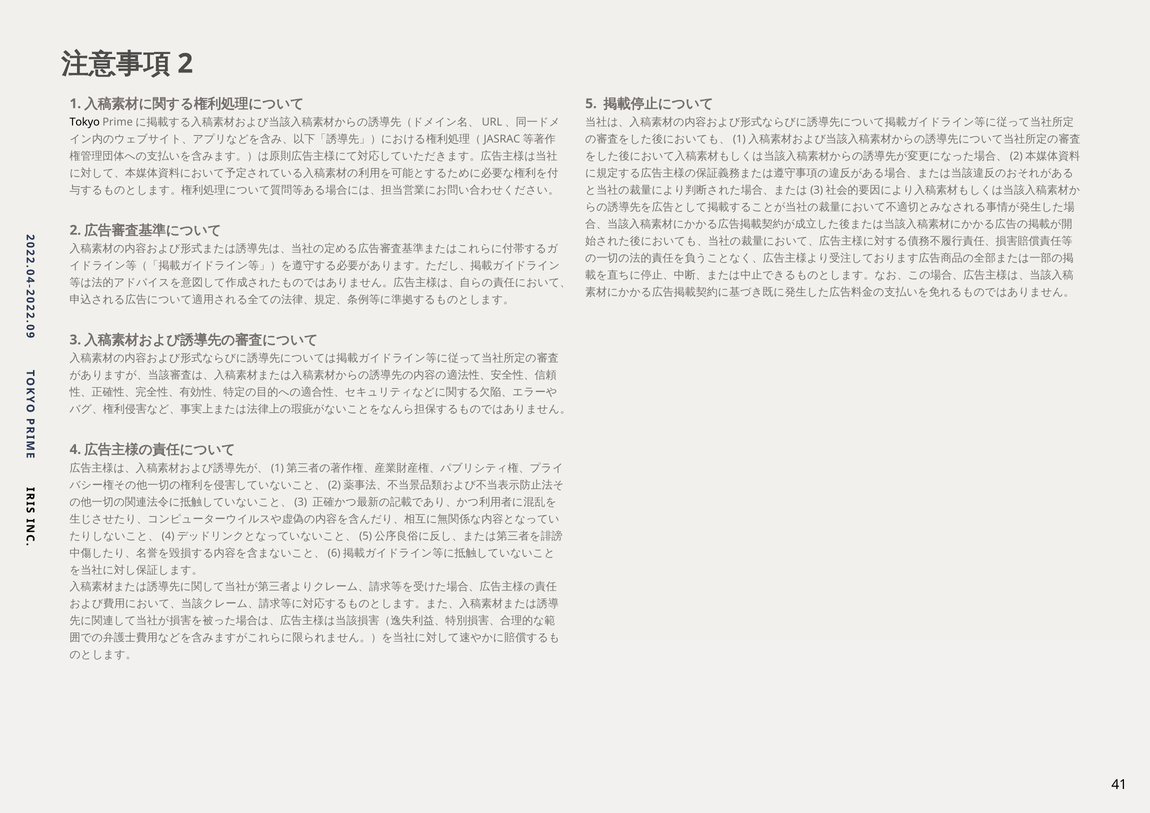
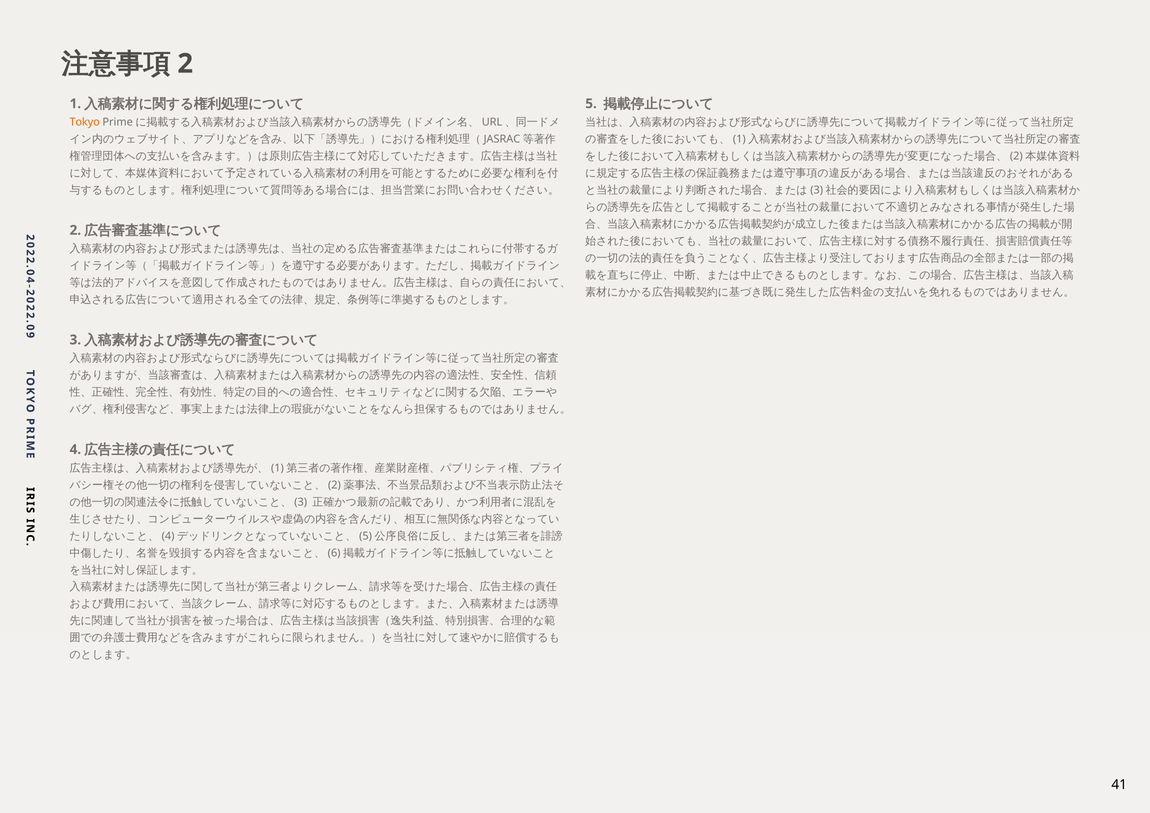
Tokyo colour: black -> orange (85, 122)
